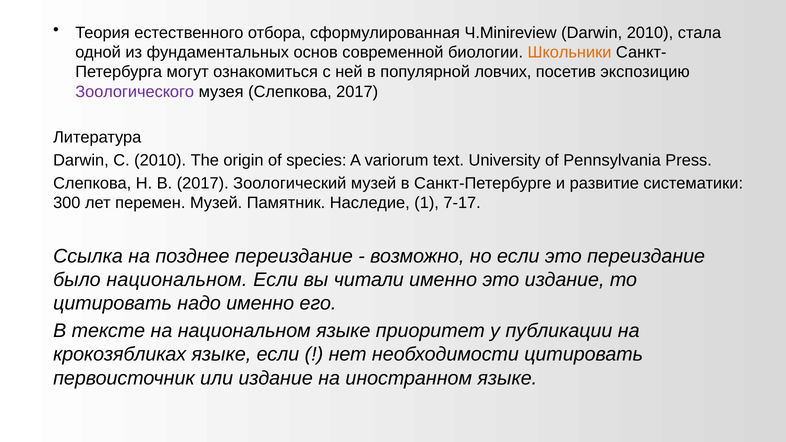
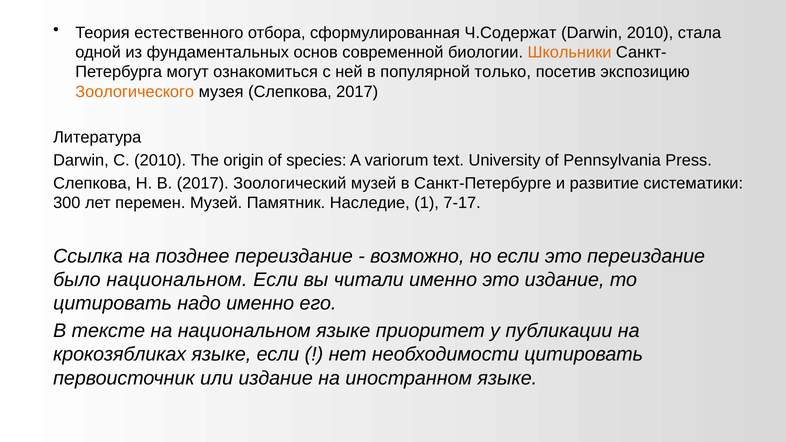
Ч.Minireview: Ч.Minireview -> Ч.Содержат (511, 33)
ловчих: ловчих -> только (503, 72)
Зоологического colour: purple -> orange (135, 92)
